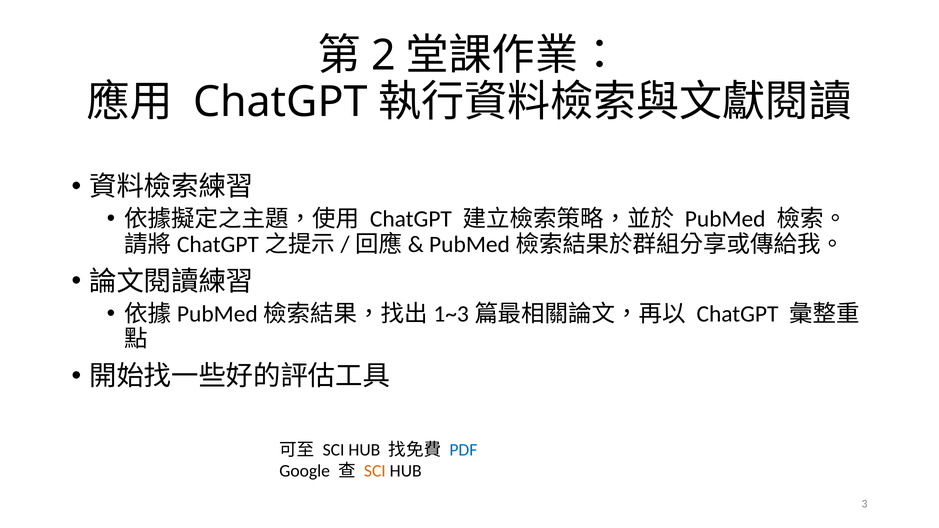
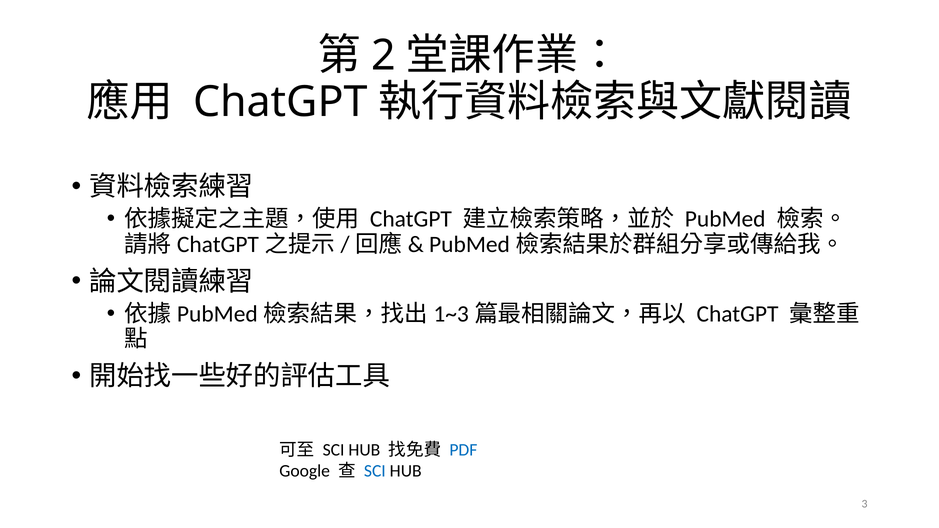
SCI colour: orange -> blue (375, 471)
